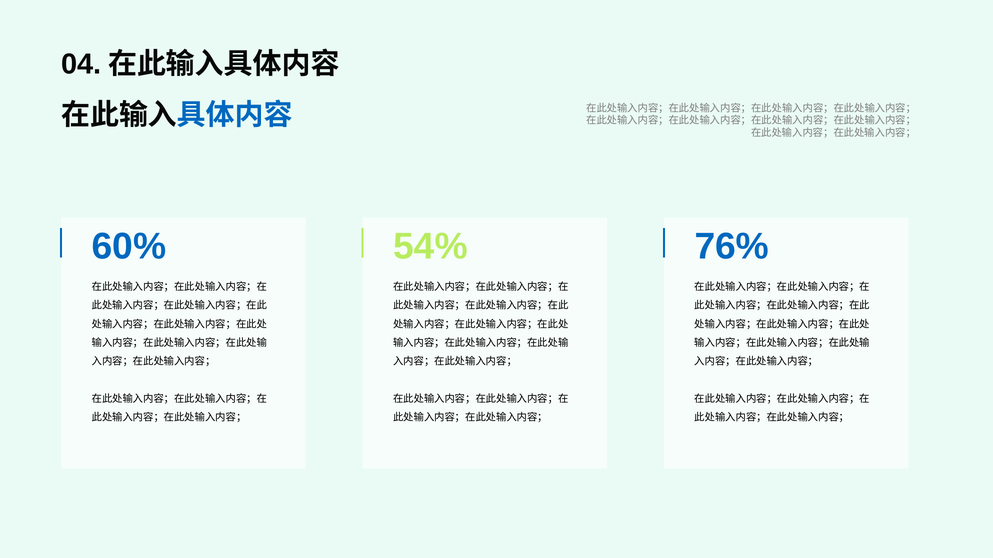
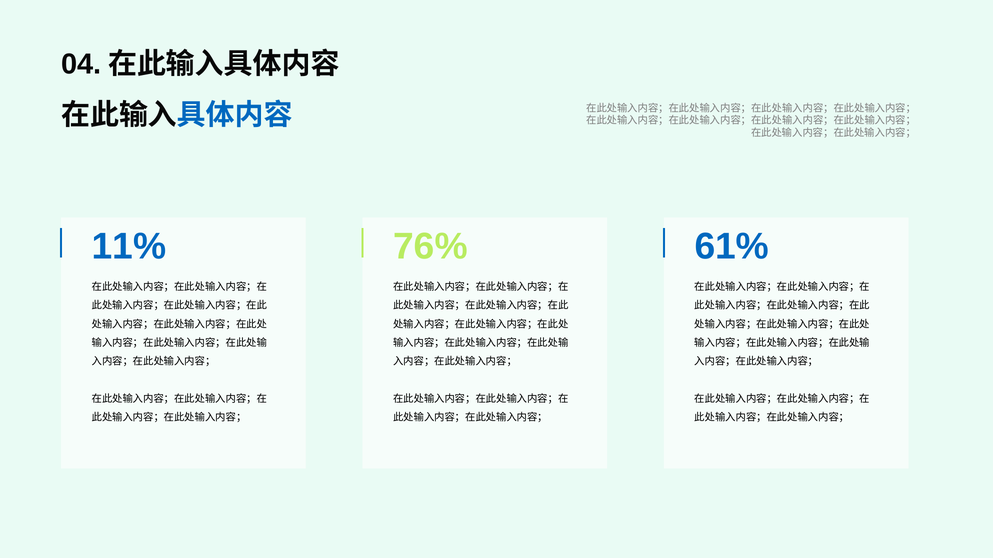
60%: 60% -> 11% (129, 247)
54%: 54% -> 76% (430, 247)
76%: 76% -> 61% (732, 247)
